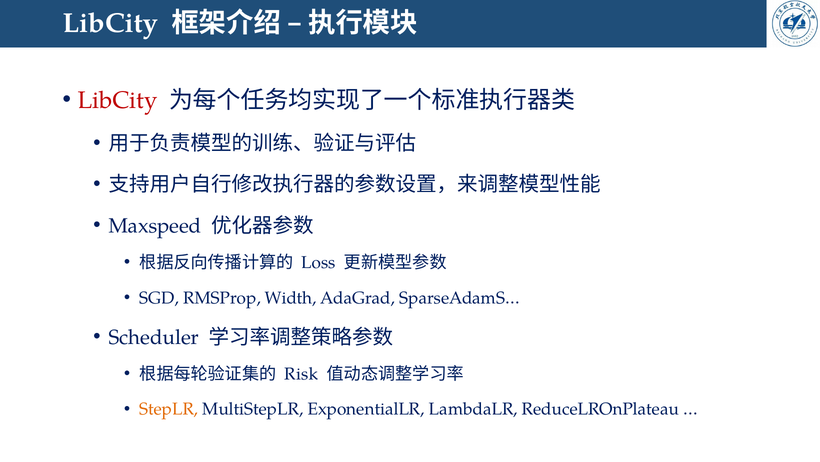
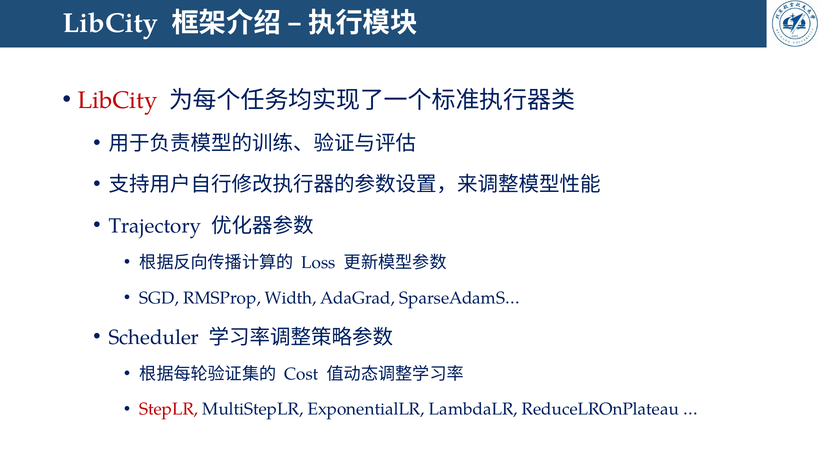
Maxspeed: Maxspeed -> Trajectory (155, 225)
Risk: Risk -> Cost (301, 374)
StepLR colour: orange -> red (169, 409)
